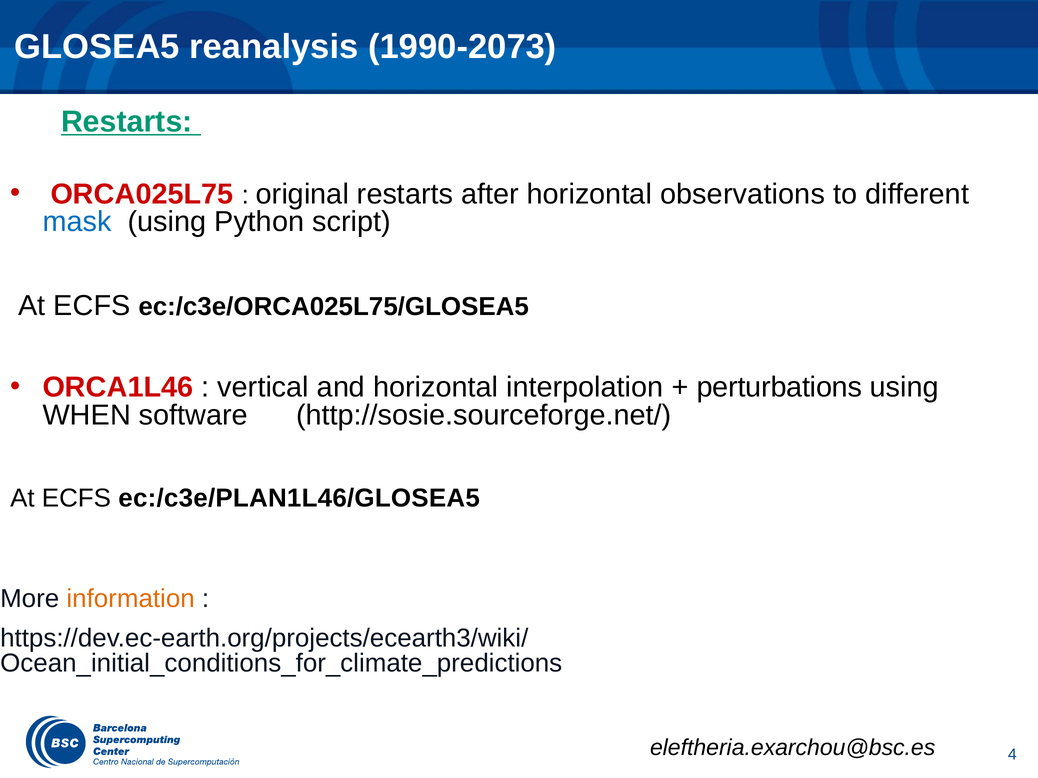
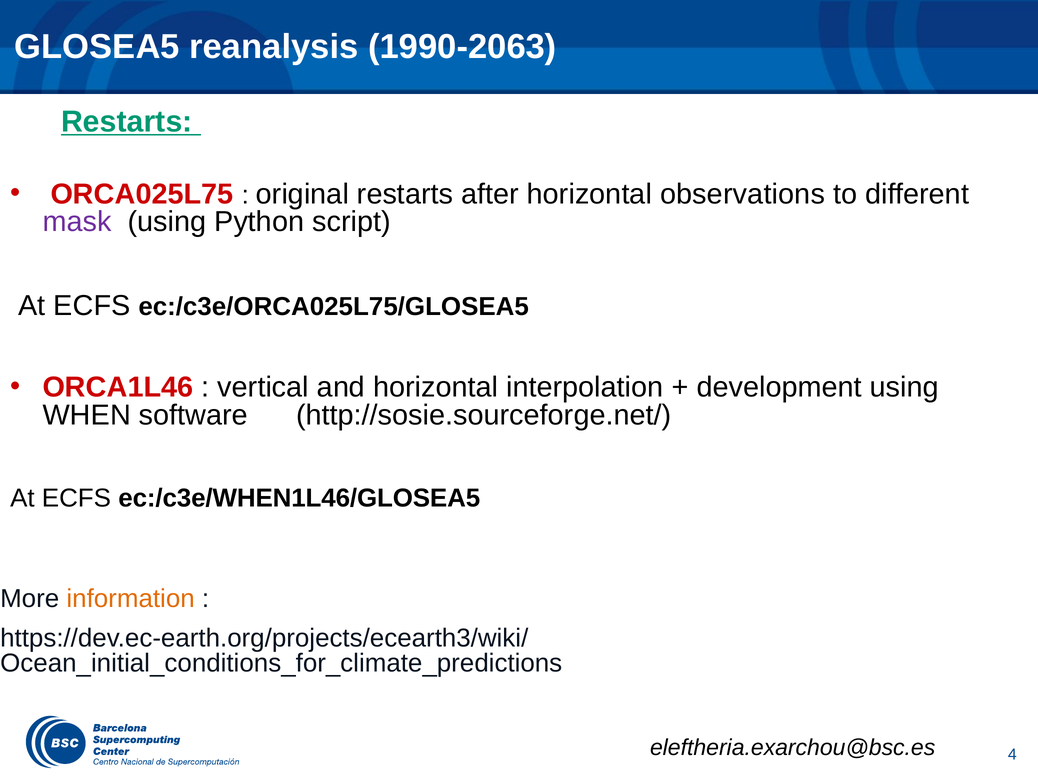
1990-2073: 1990-2073 -> 1990-2063 (462, 47)
mask colour: blue -> purple (77, 222)
perturbations: perturbations -> development (779, 388)
ec:/c3e/PLAN1L46/GLOSEA5: ec:/c3e/PLAN1L46/GLOSEA5 -> ec:/c3e/WHEN1L46/GLOSEA5 (299, 498)
